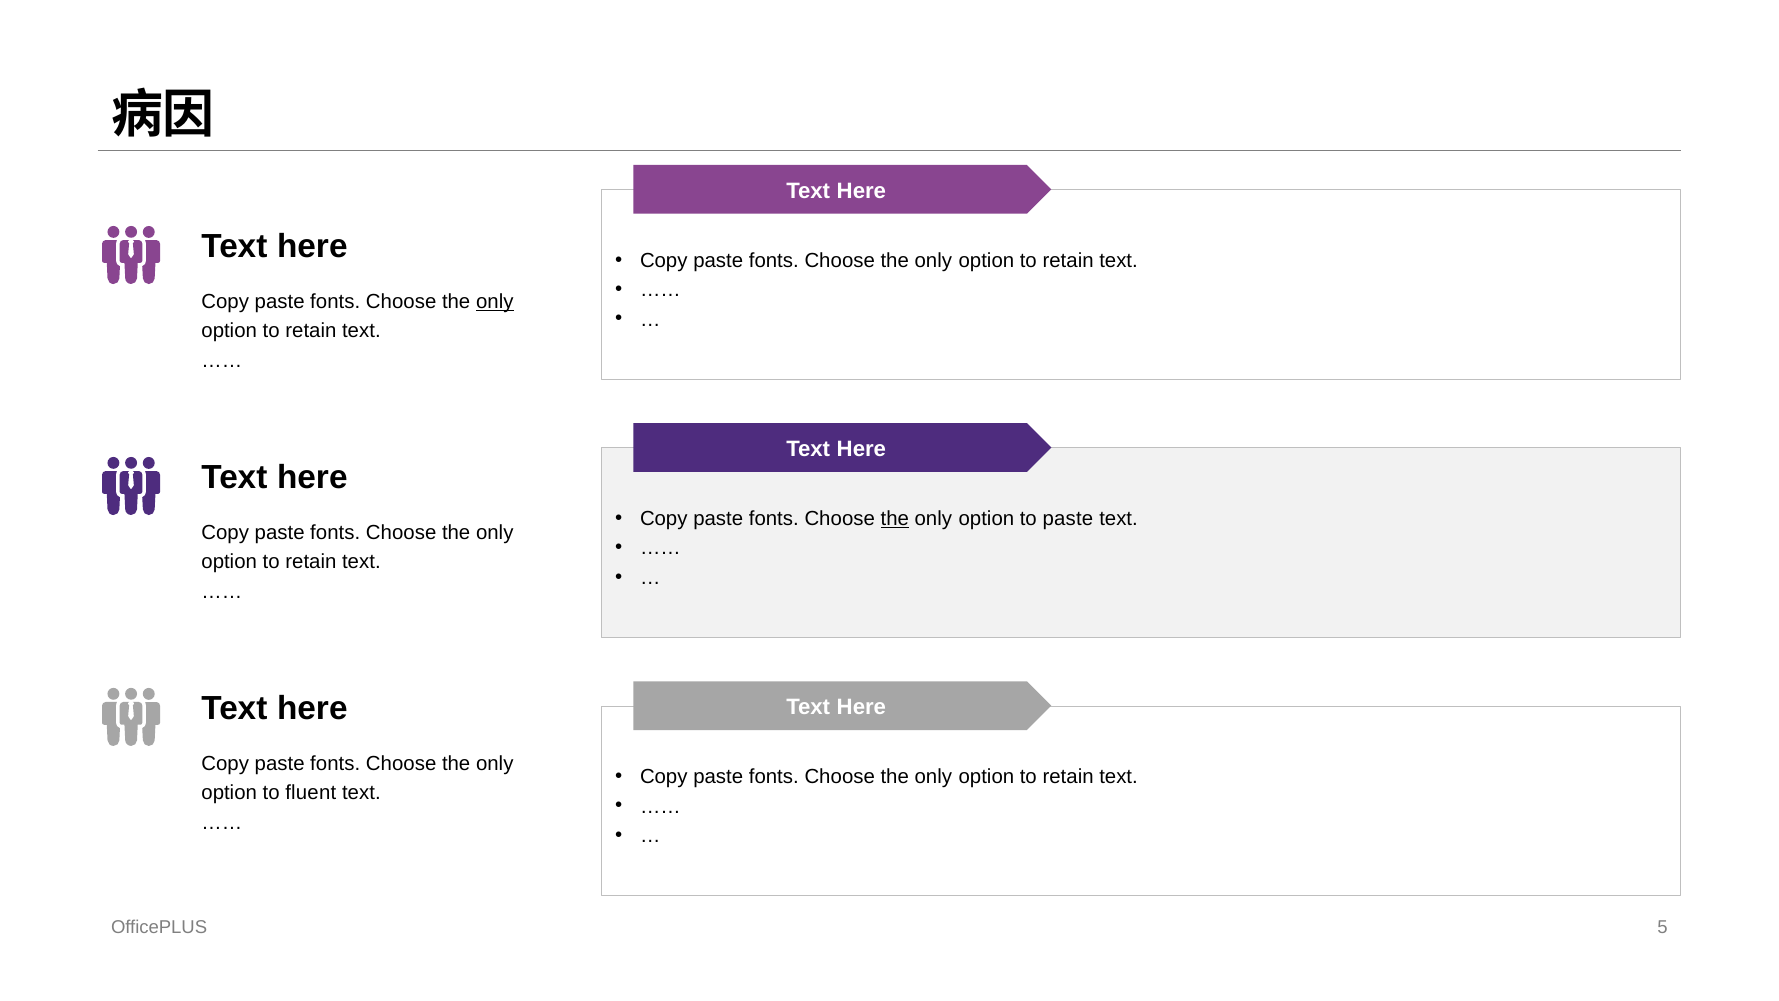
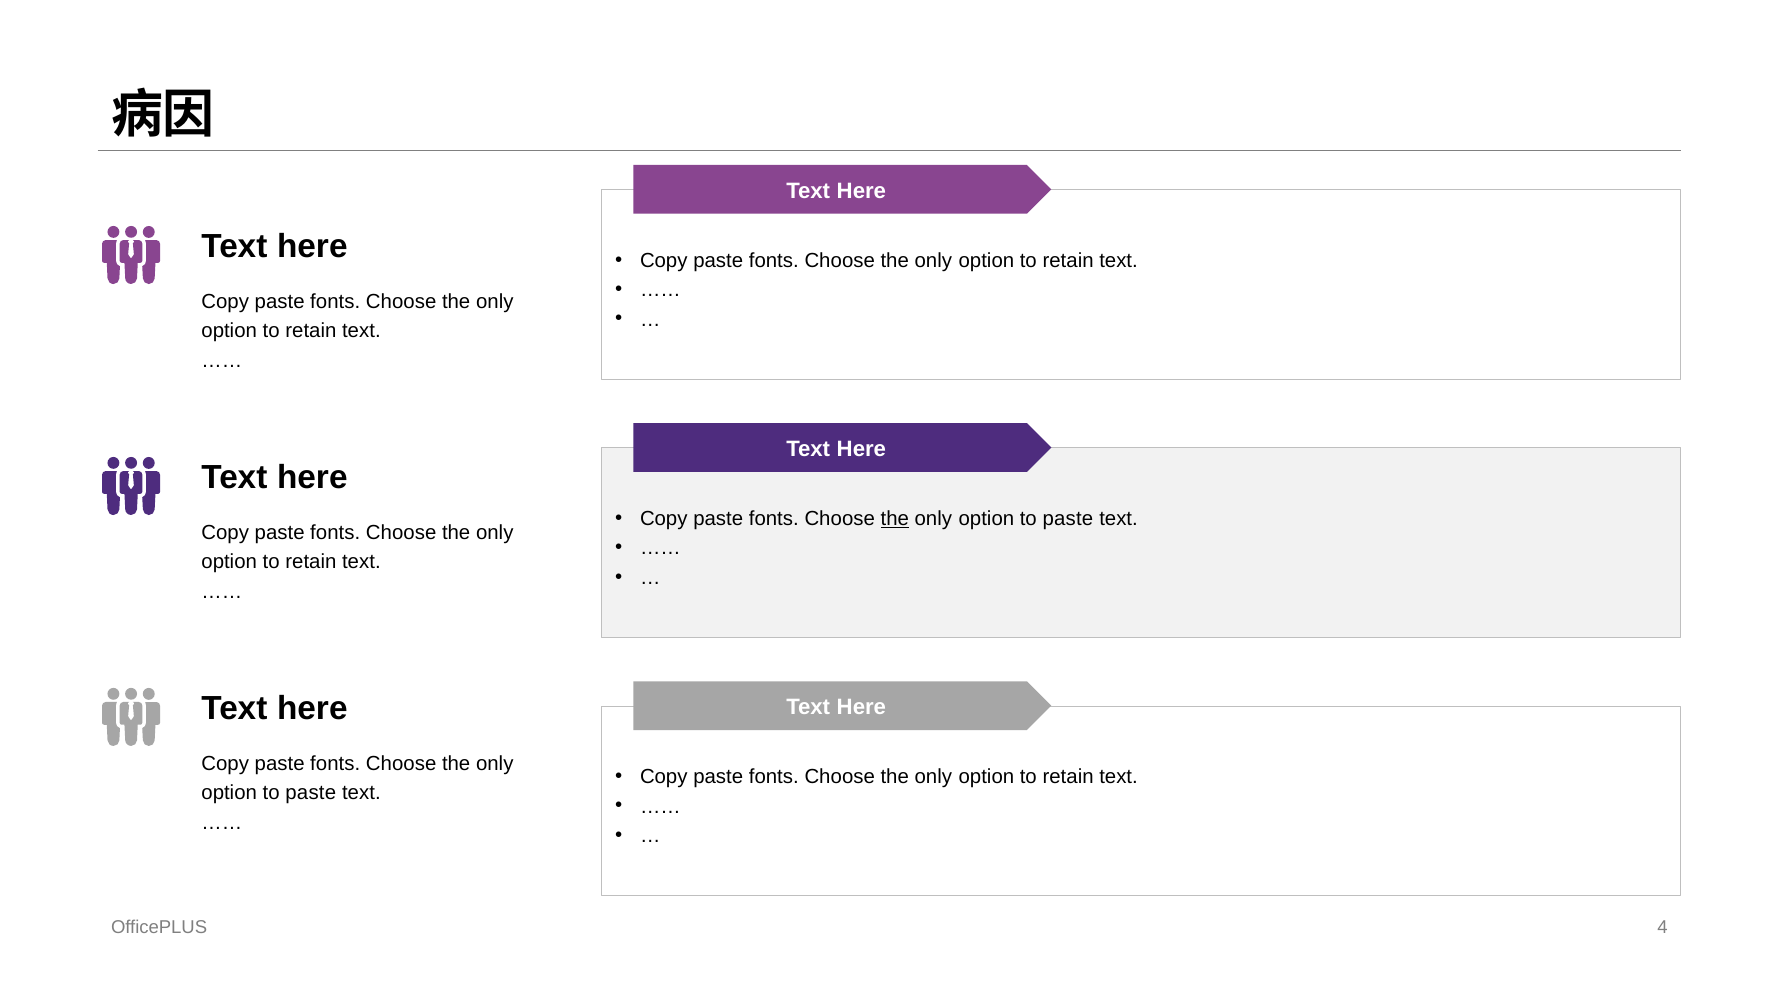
only underline: present -> none (495, 302)
fluent: fluent -> paste (311, 793)
5: 5 -> 4 (1663, 927)
